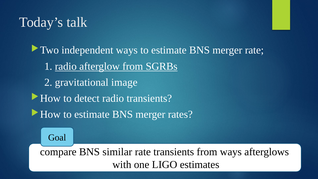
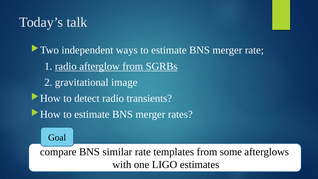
rate transients: transients -> templates (174, 152)
from ways: ways -> some (231, 152)
